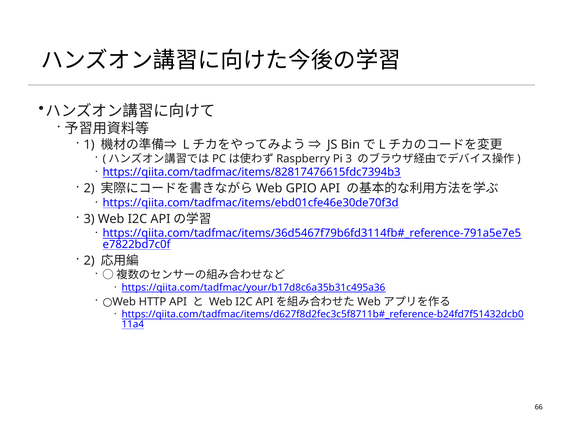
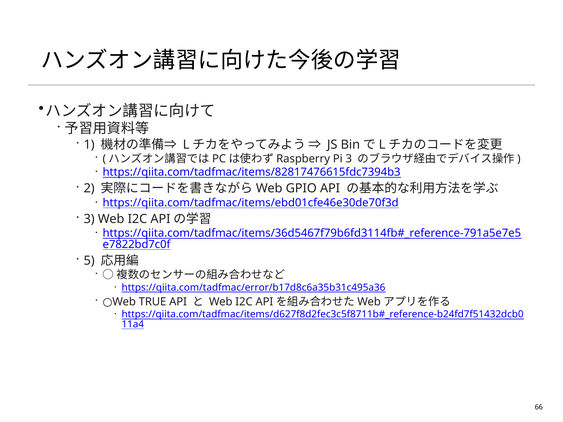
2: 2 -> 5 (89, 261)
https://qiita.com/tadfmac/your/b17d8c6a35b31c495a36: https://qiita.com/tadfmac/your/b17d8c6a35b31c495a36 -> https://qiita.com/tadfmac/error/b17d8c6a35b31c495a36 (253, 288)
HTTP: HTTP -> TRUE (153, 302)
